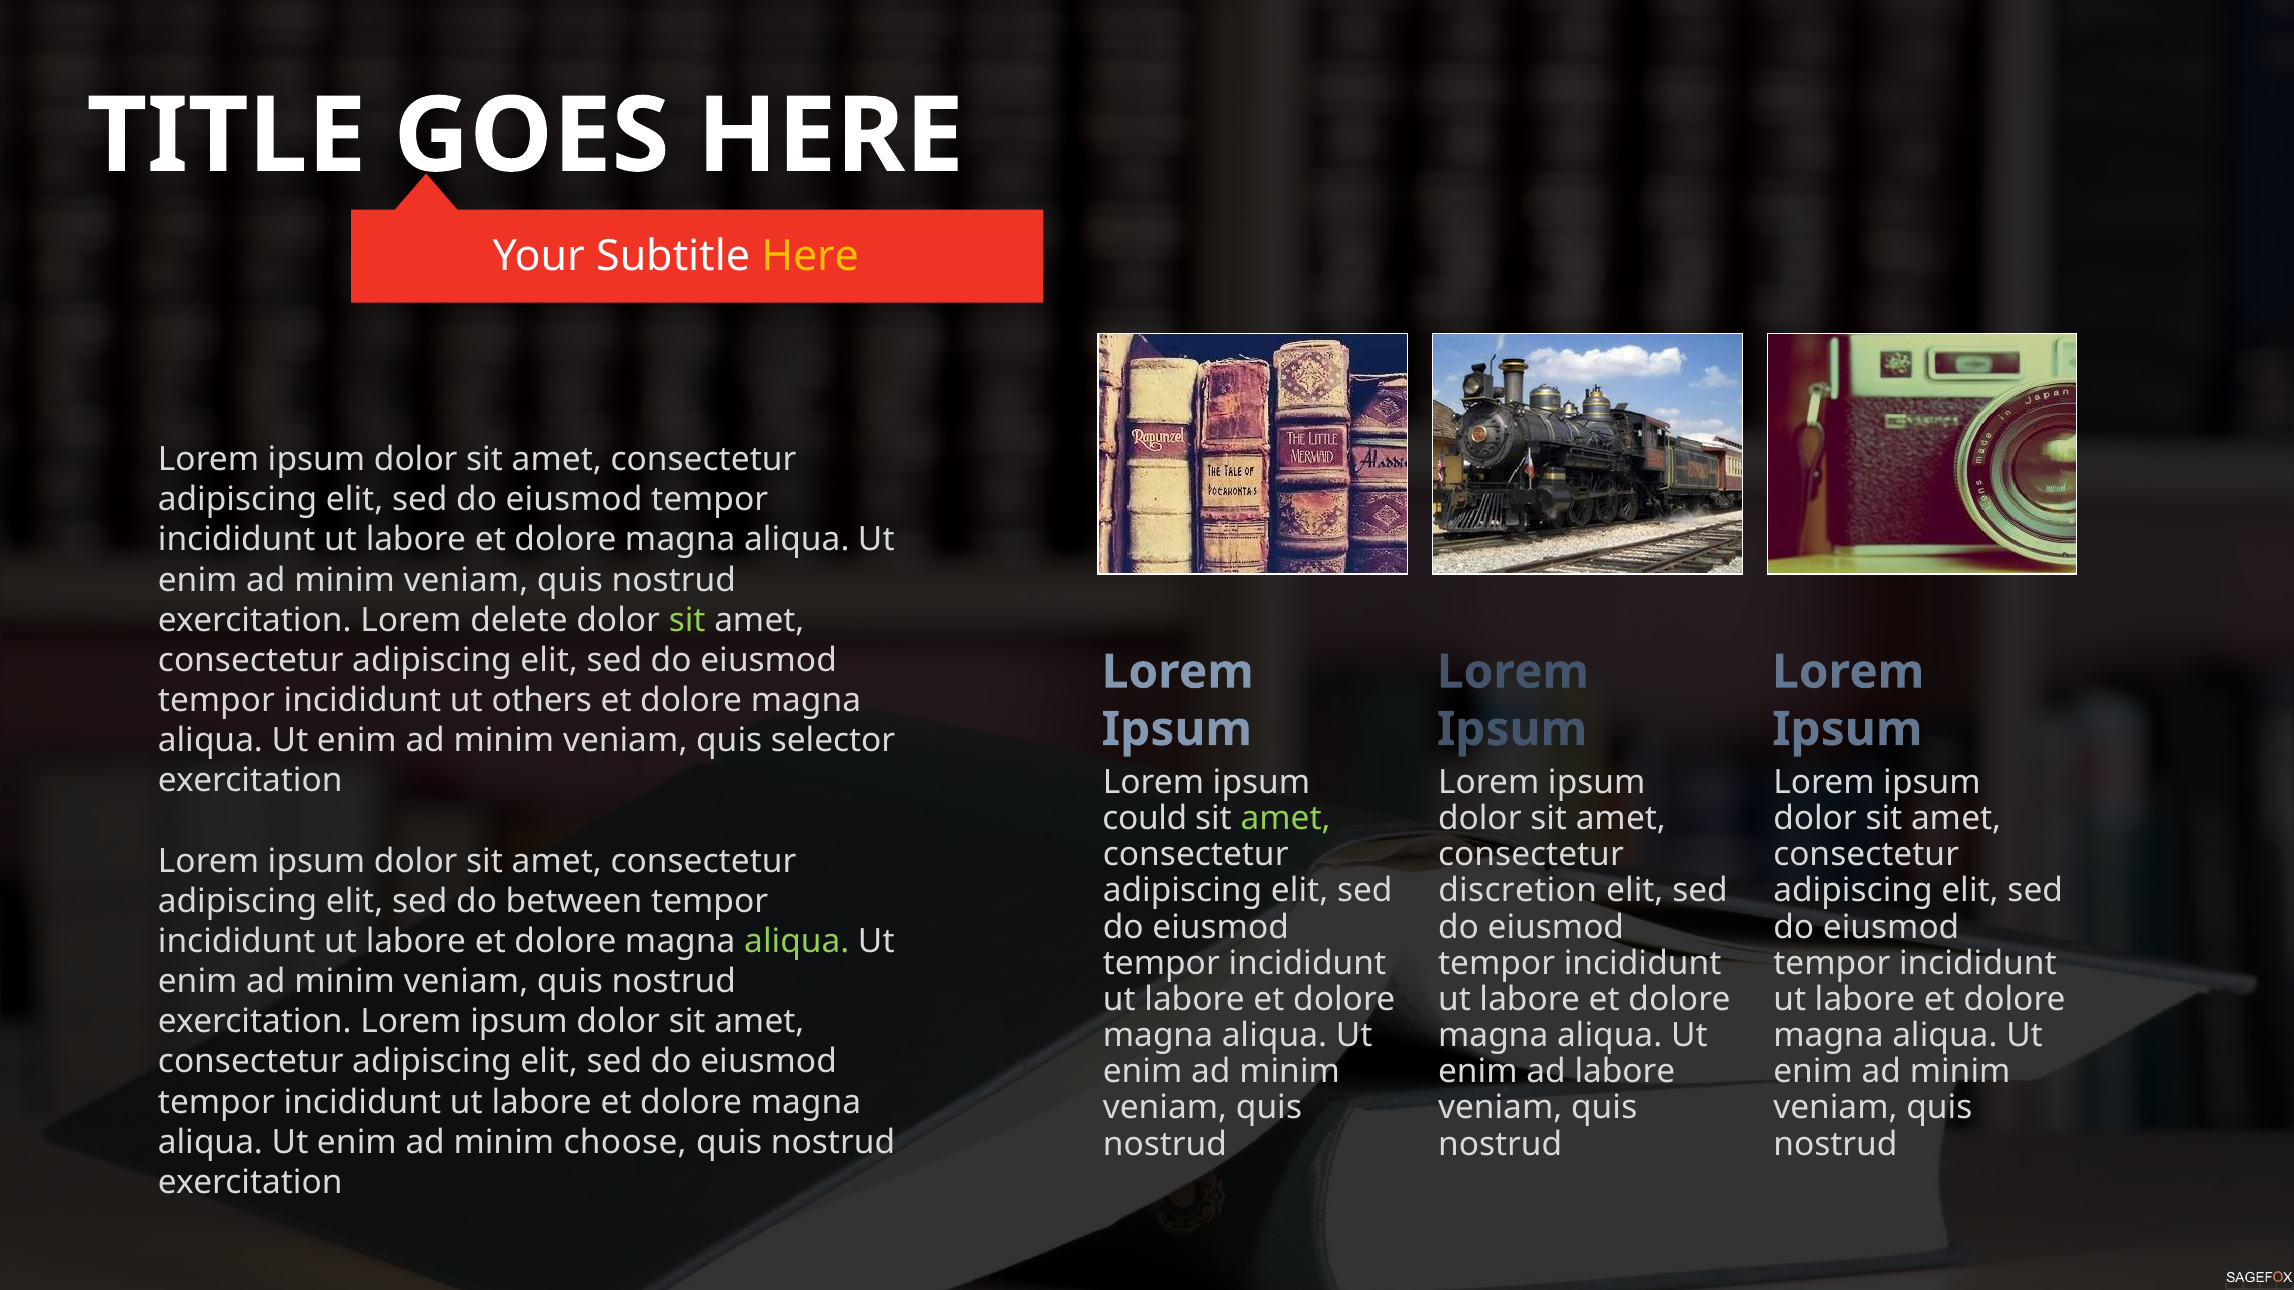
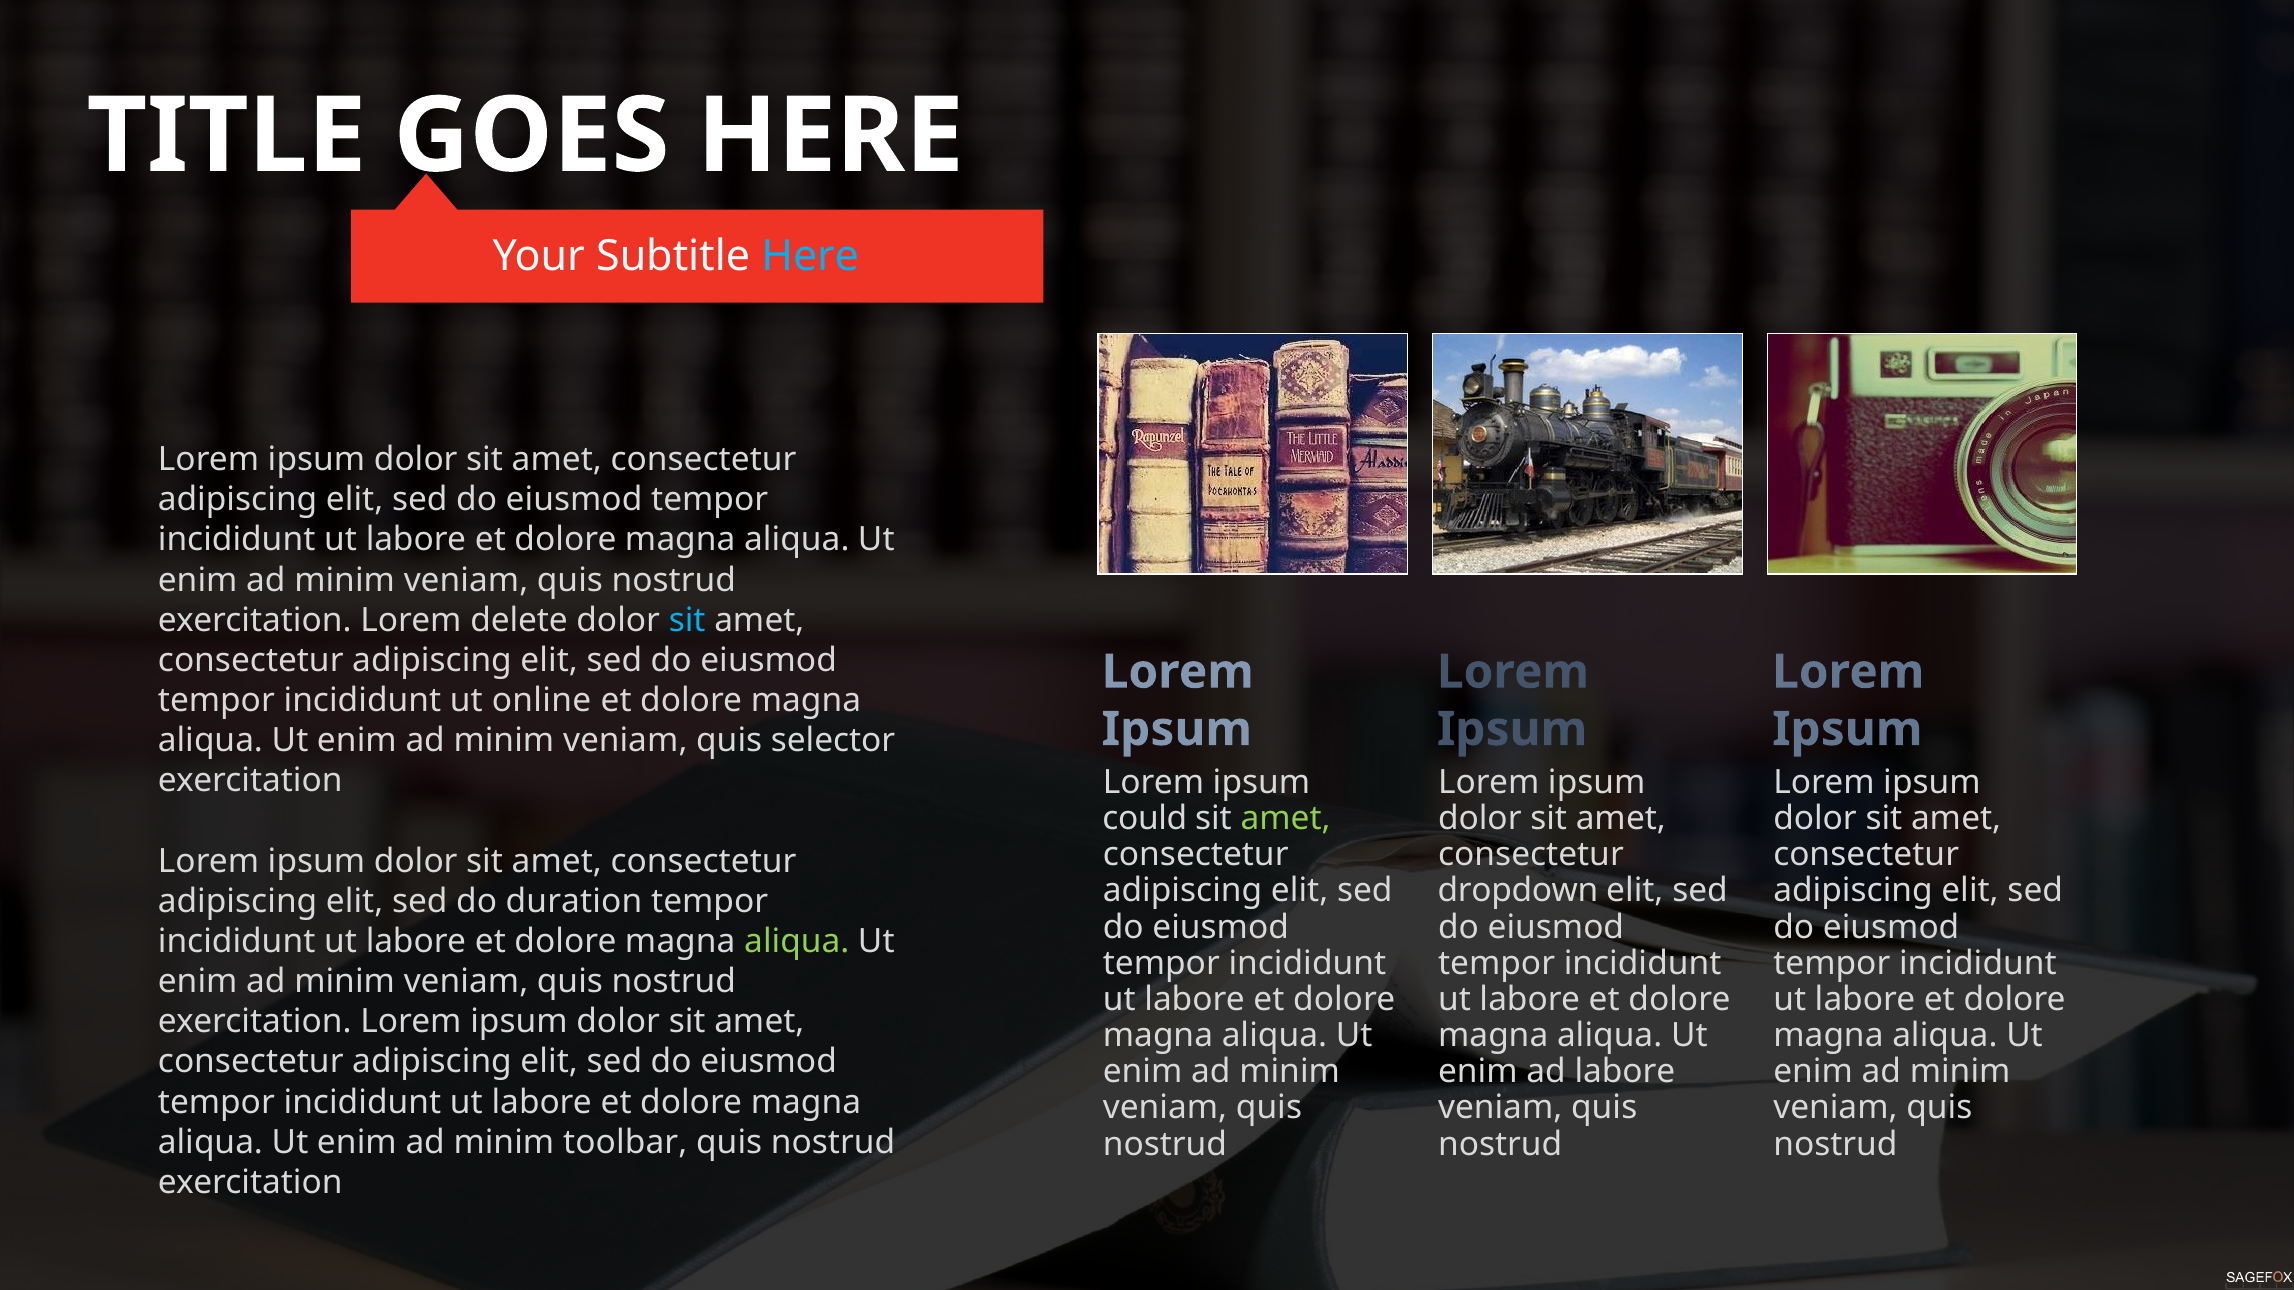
Here colour: yellow -> light blue (810, 257)
sit colour: light green -> light blue (687, 620)
others: others -> online (541, 701)
discretion: discretion -> dropdown (1518, 891)
between: between -> duration (574, 901)
choose: choose -> toolbar (625, 1142)
